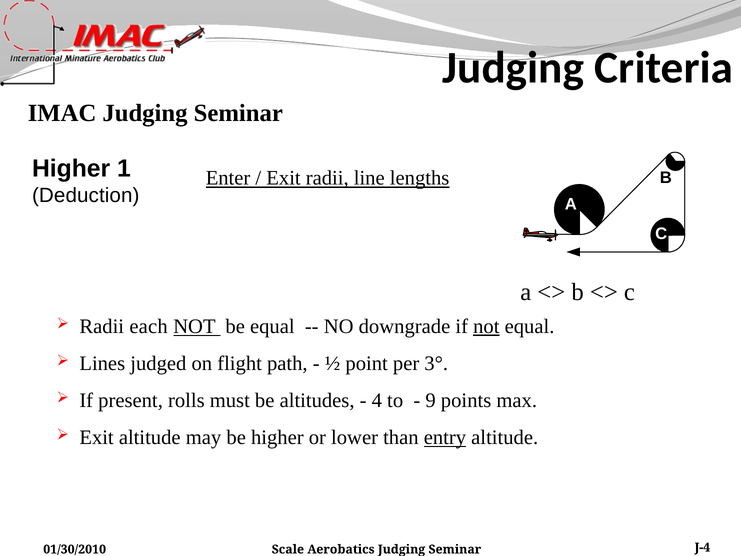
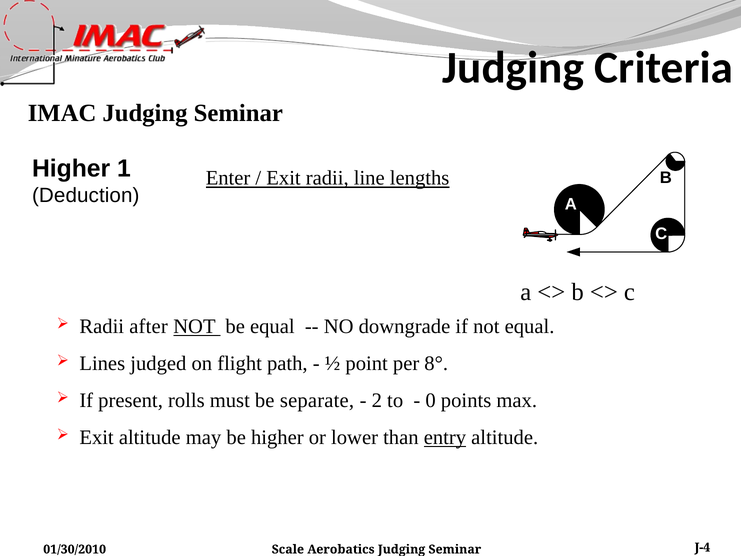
each: each -> after (149, 326)
not underline: present -> none (486, 326)
3°: 3° -> 8° (436, 363)
altitudes: altitudes -> separate (317, 400)
4: 4 -> 2 (377, 400)
9: 9 -> 0 (431, 400)
